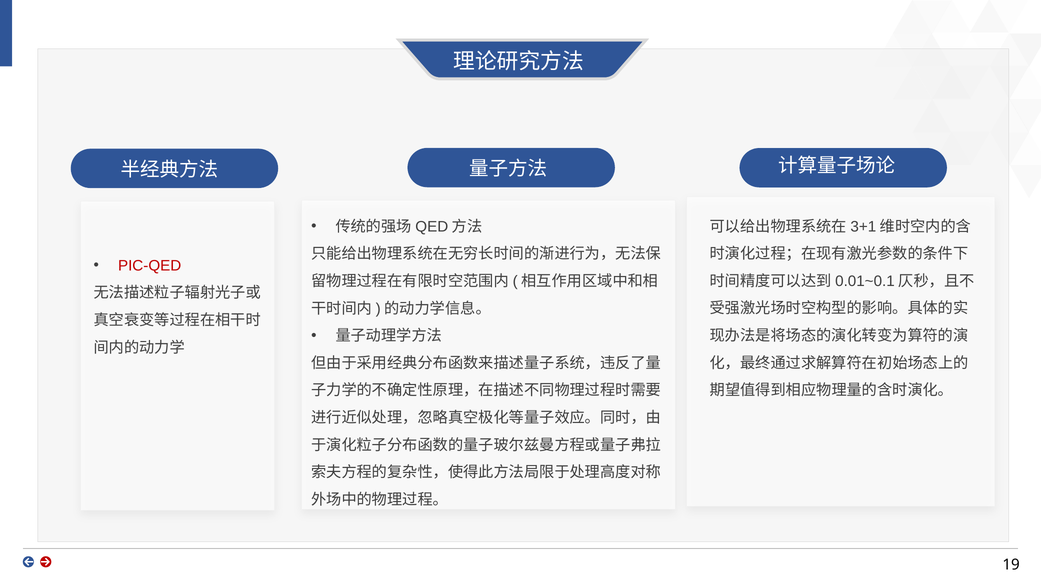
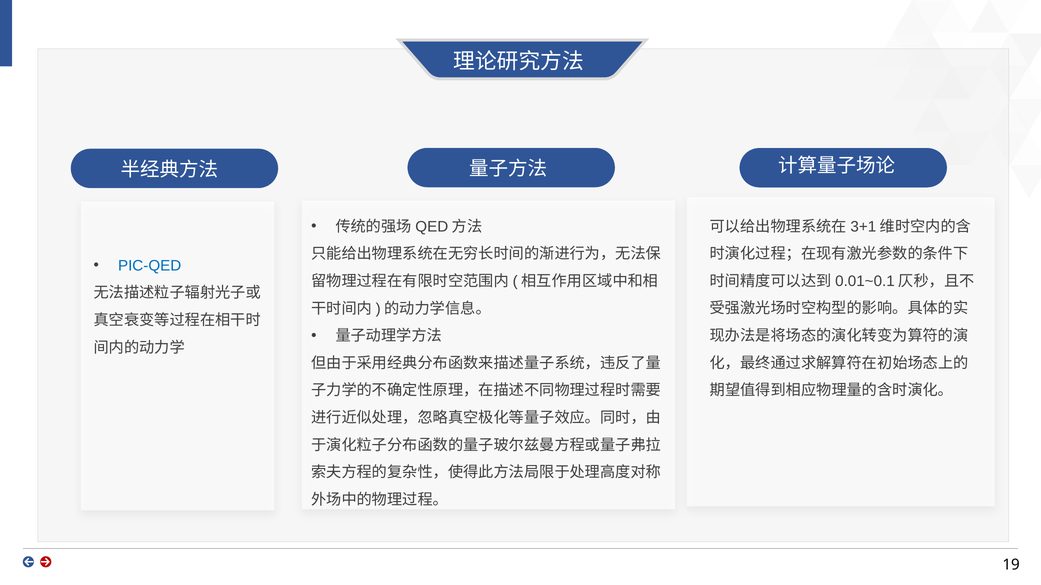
PIC-QED colour: red -> blue (150, 266)
